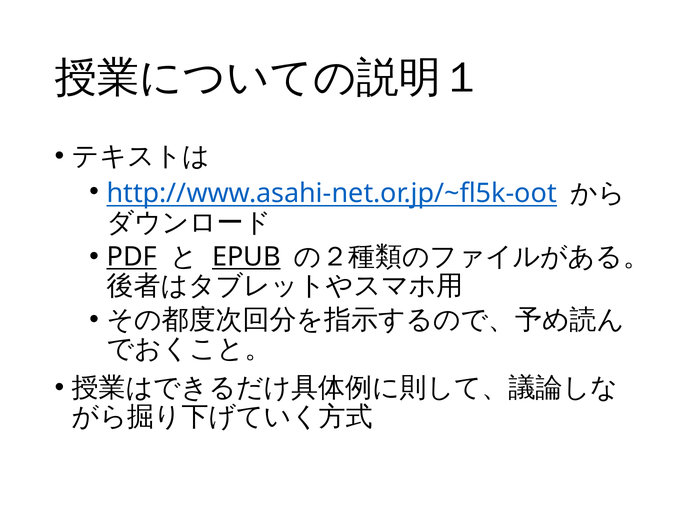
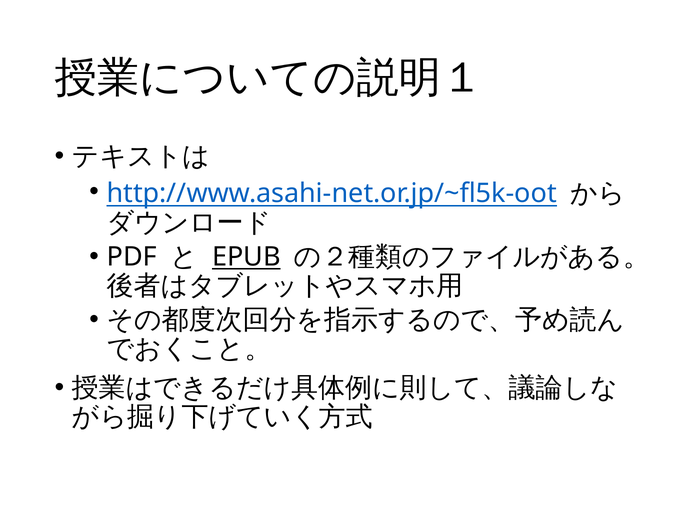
PDF underline: present -> none (132, 257)
